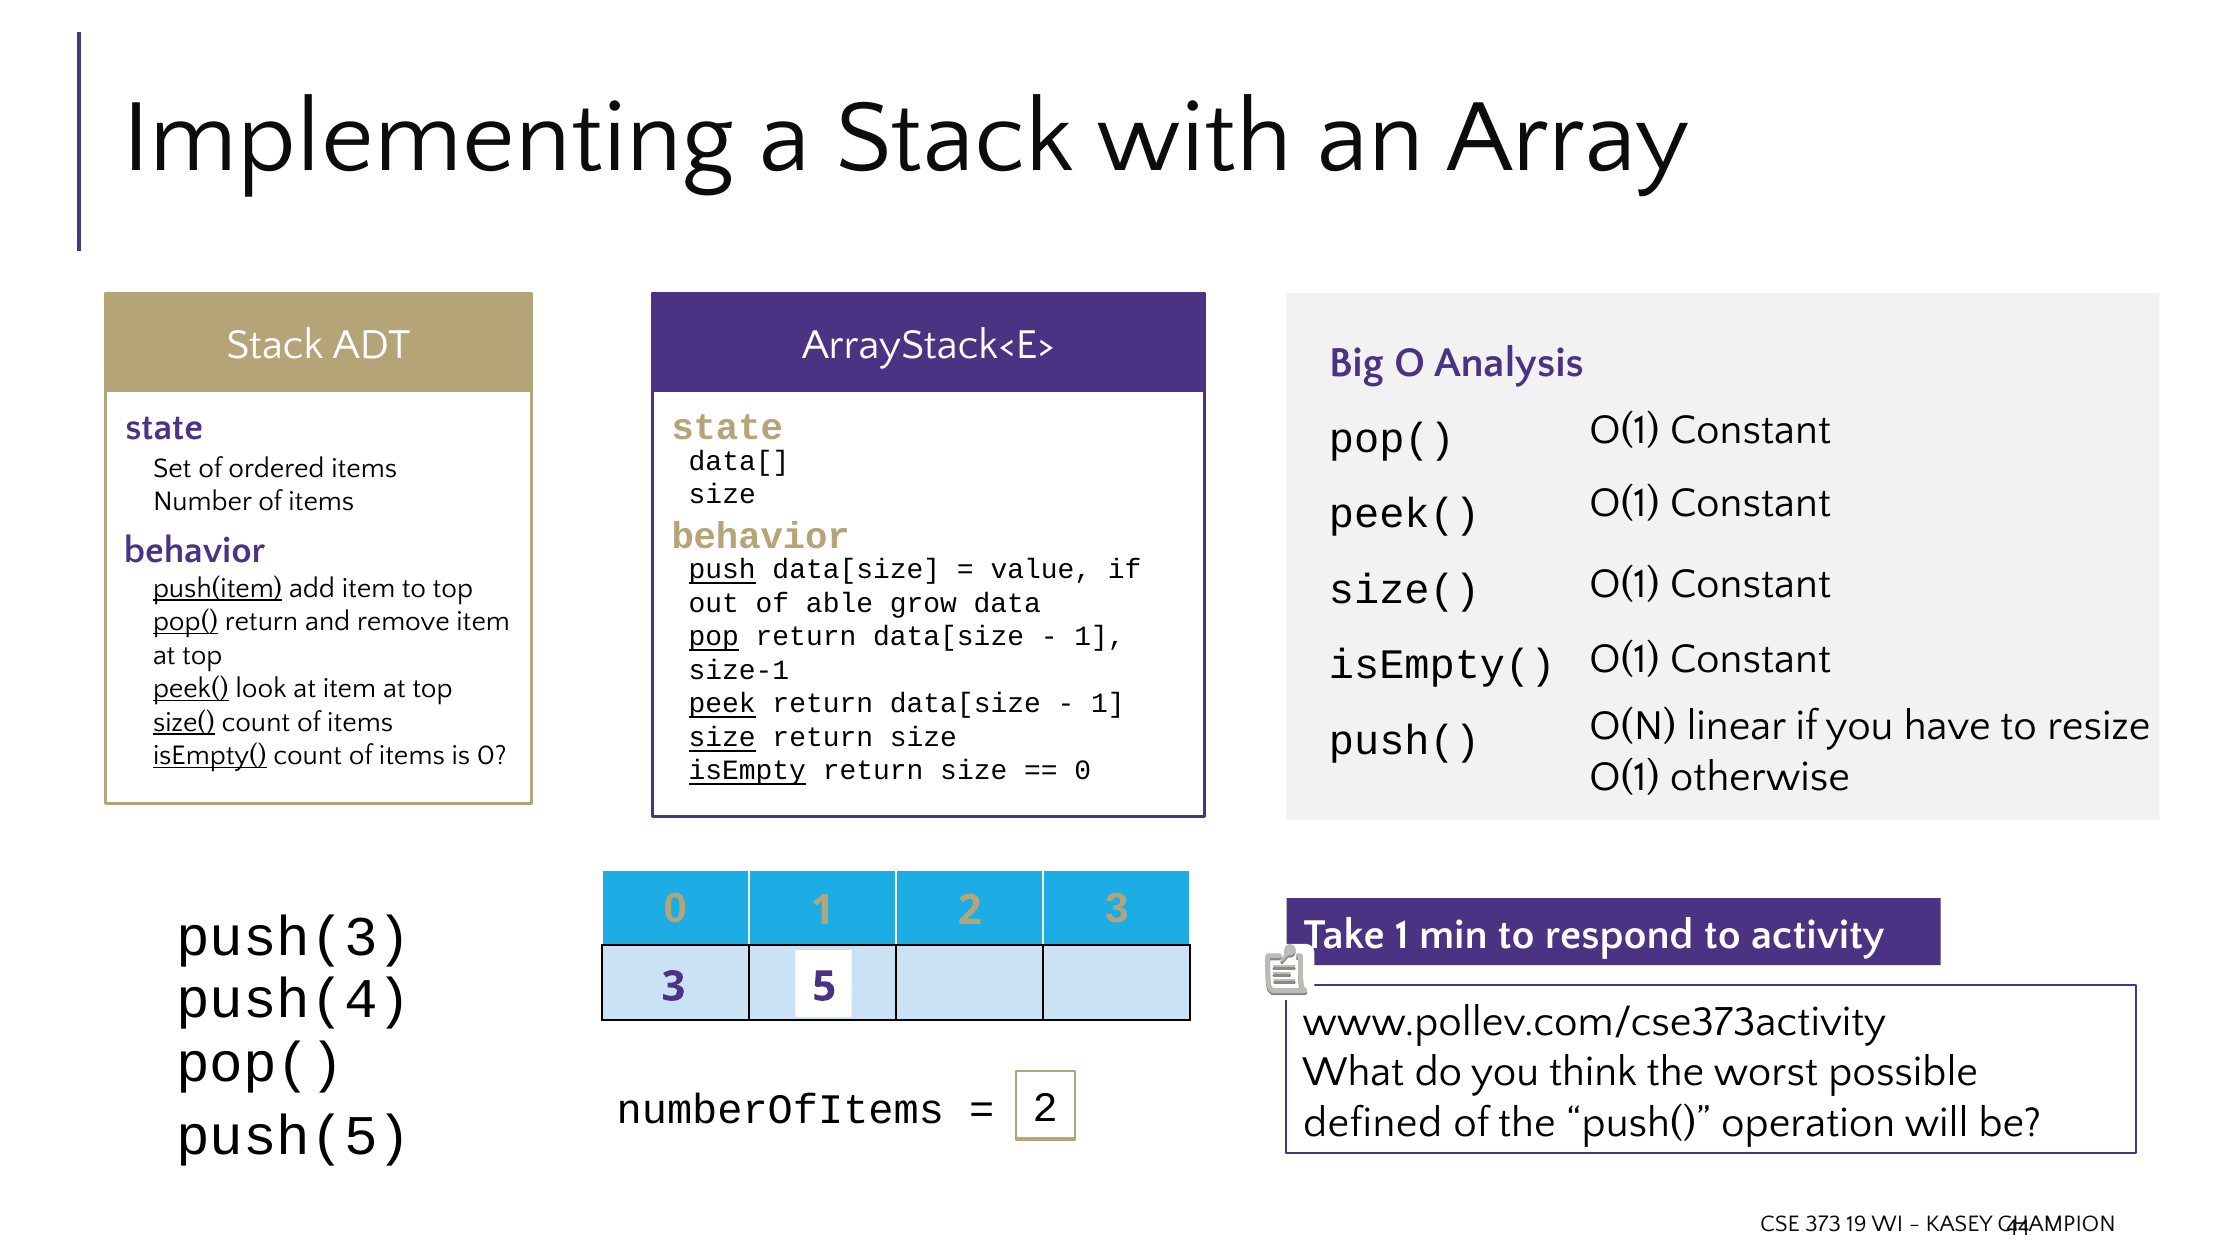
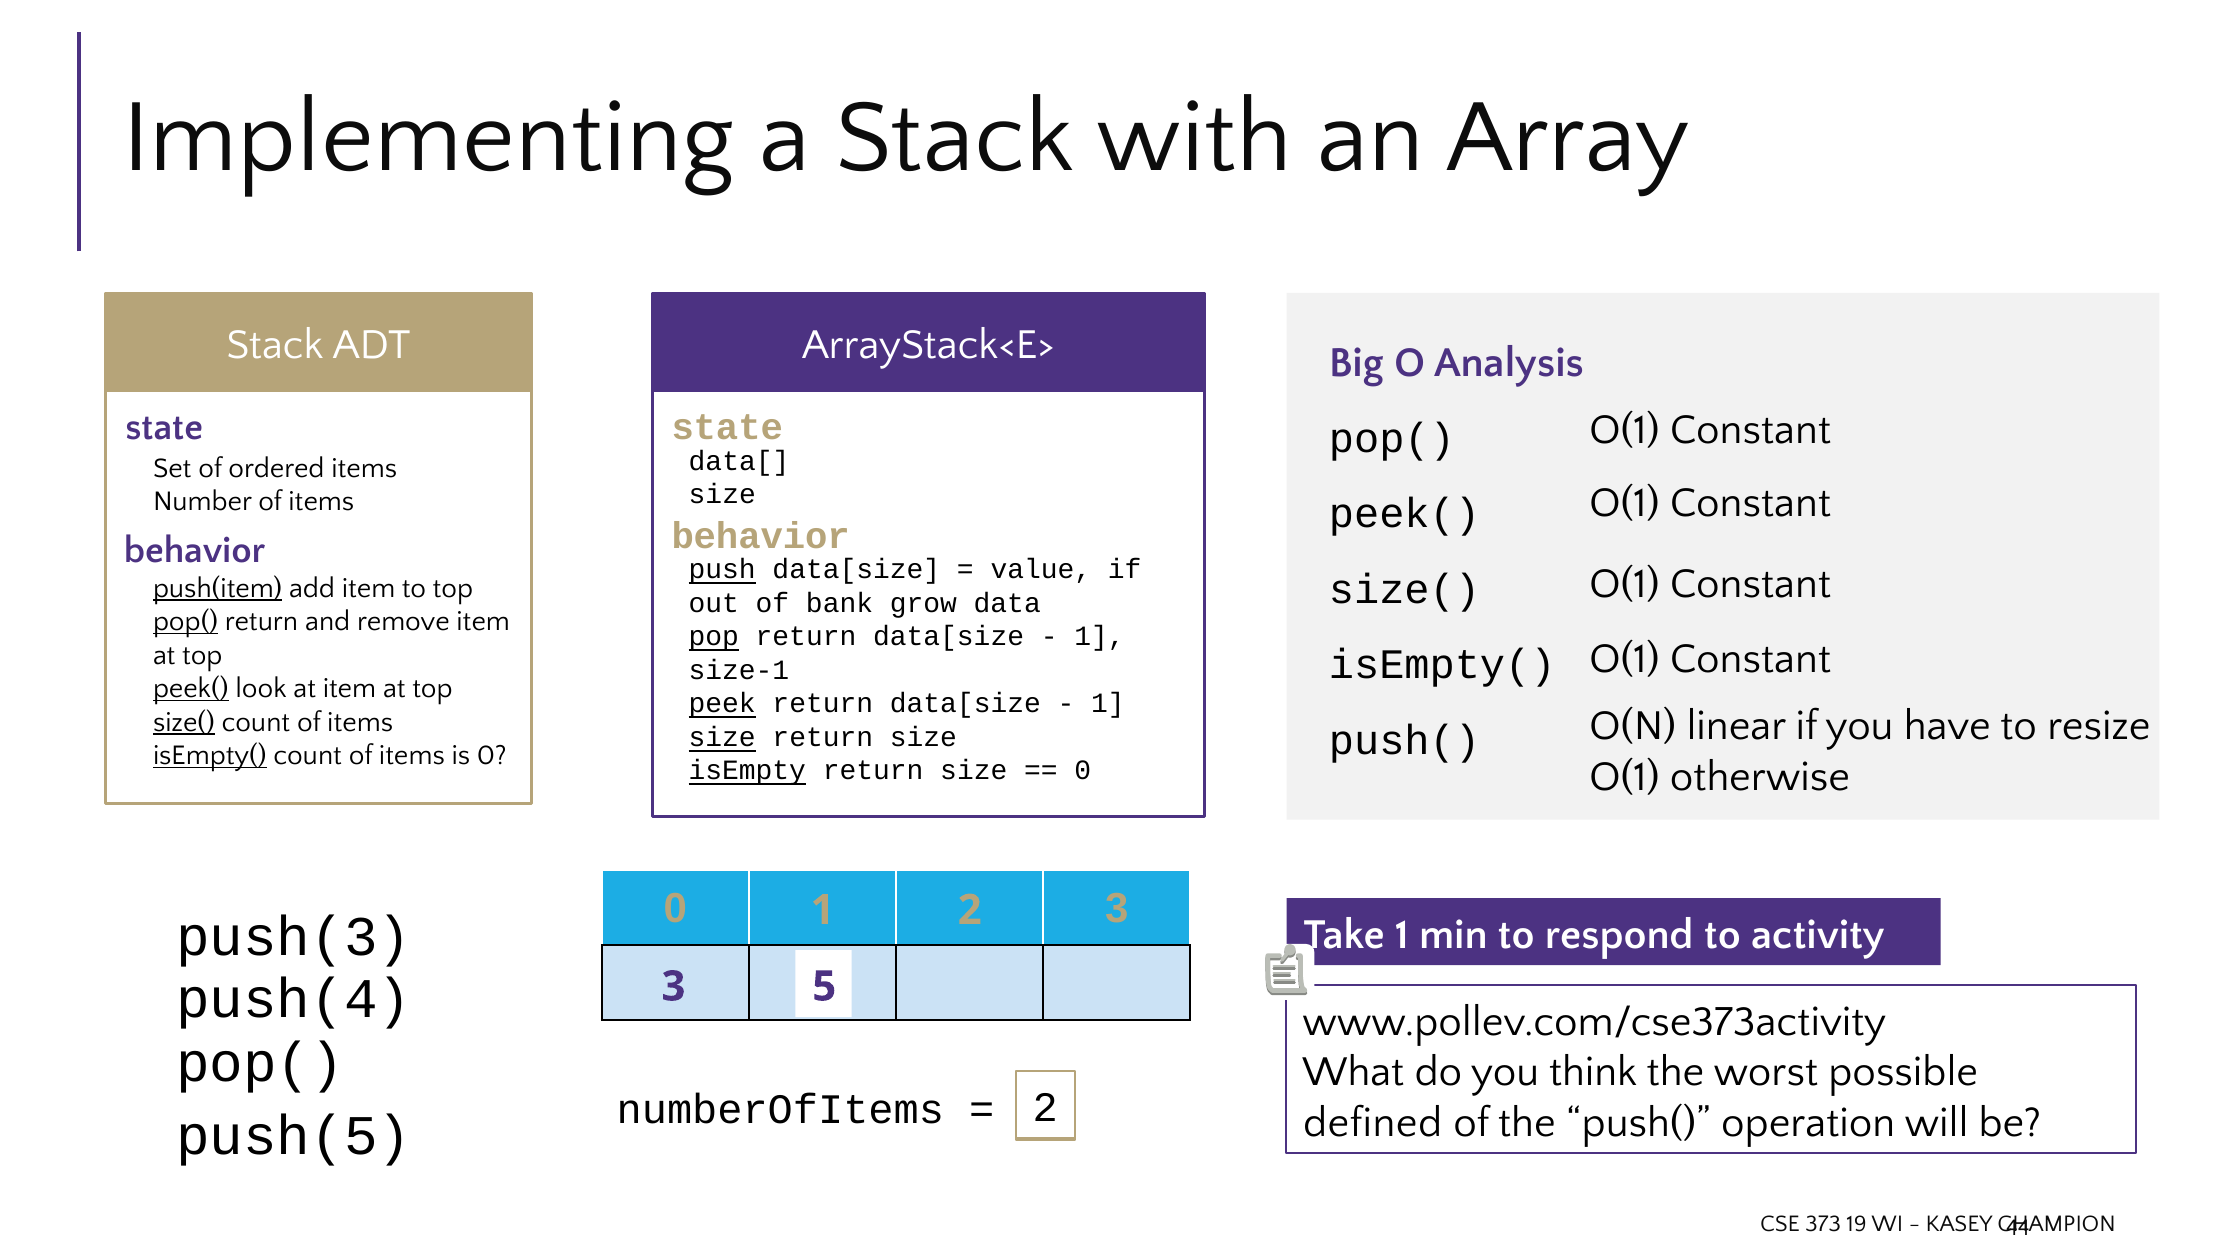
able: able -> bank (840, 603)
